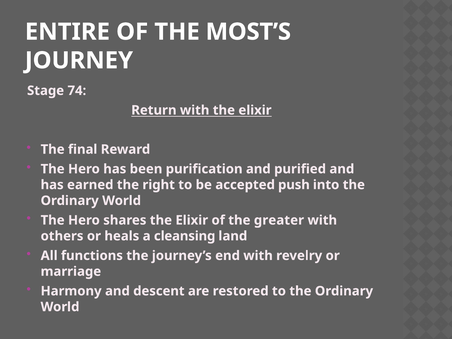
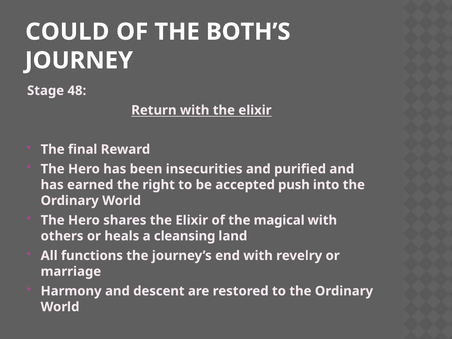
ENTIRE: ENTIRE -> COULD (67, 32)
MOST’S: MOST’S -> BOTH’S (248, 32)
74: 74 -> 48 (77, 91)
purification: purification -> insecurities (204, 169)
greater: greater -> magical (279, 220)
